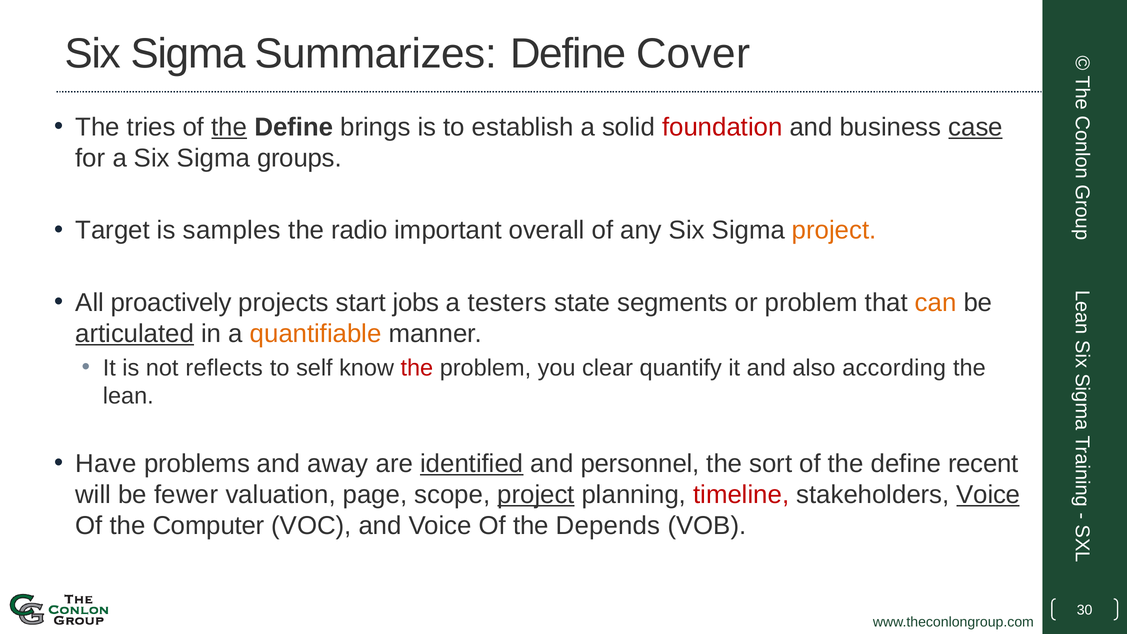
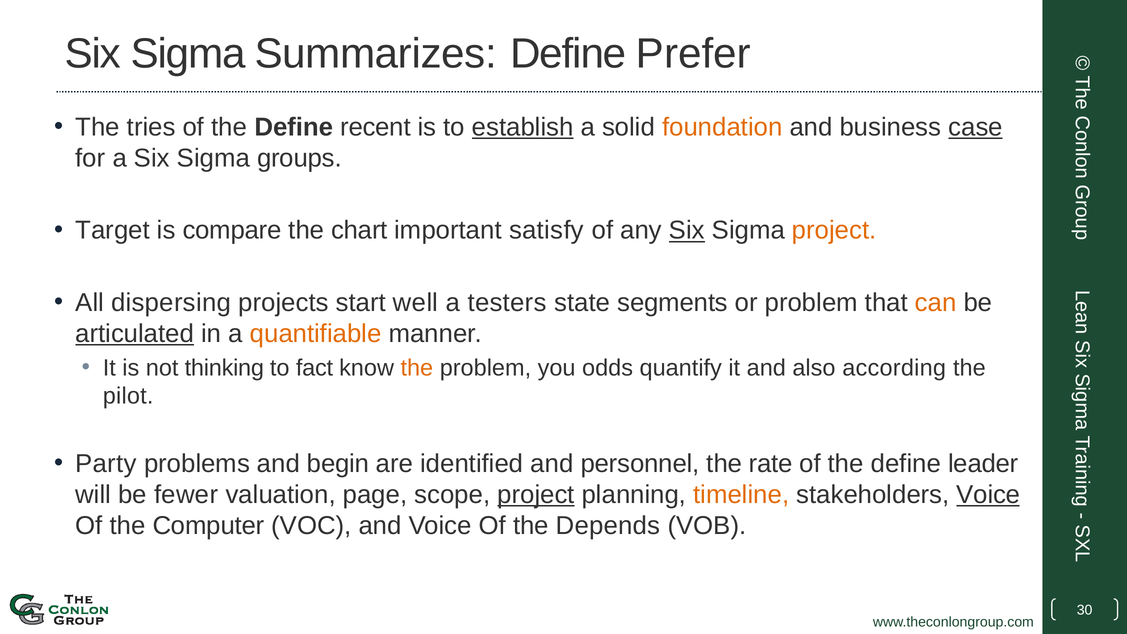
Cover: Cover -> Prefer (693, 54)
the underline: present -> none (229, 127)
brings: brings -> recent (375, 127)
establish underline: none -> present (523, 127)
foundation colour: red -> orange (722, 127)
samples: samples -> compare (232, 230)
radio: radio -> chart (359, 230)
overall: overall -> satisfy (547, 230)
Six underline: none -> present (687, 230)
proactively: proactively -> dispersing (171, 303)
jobs: jobs -> well (416, 303)
reflects: reflects -> thinking (224, 368)
self: self -> fact (314, 368)
the colour: red -> orange (417, 368)
clear: clear -> odds (608, 368)
lean: lean -> pilot (128, 396)
Have: Have -> Party (106, 464)
away: away -> begin (338, 464)
identified underline: present -> none (472, 464)
sort: sort -> rate (771, 464)
recent: recent -> leader (983, 464)
timeline colour: red -> orange (741, 495)
